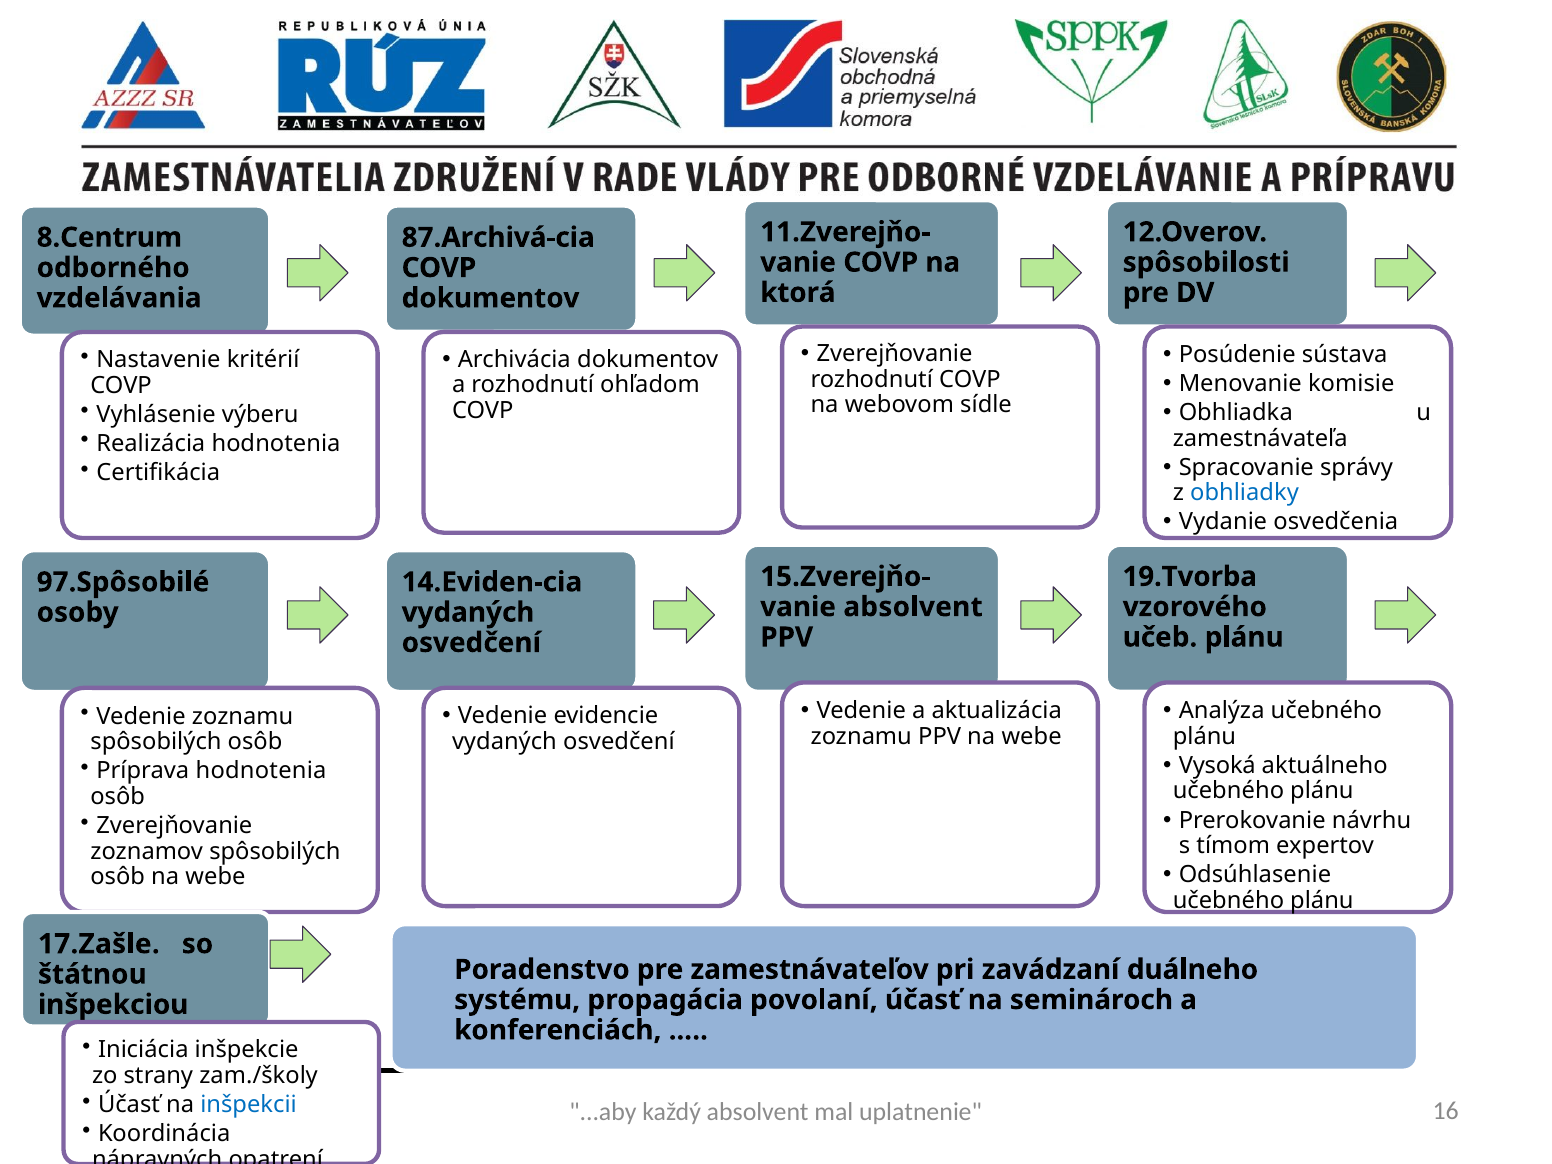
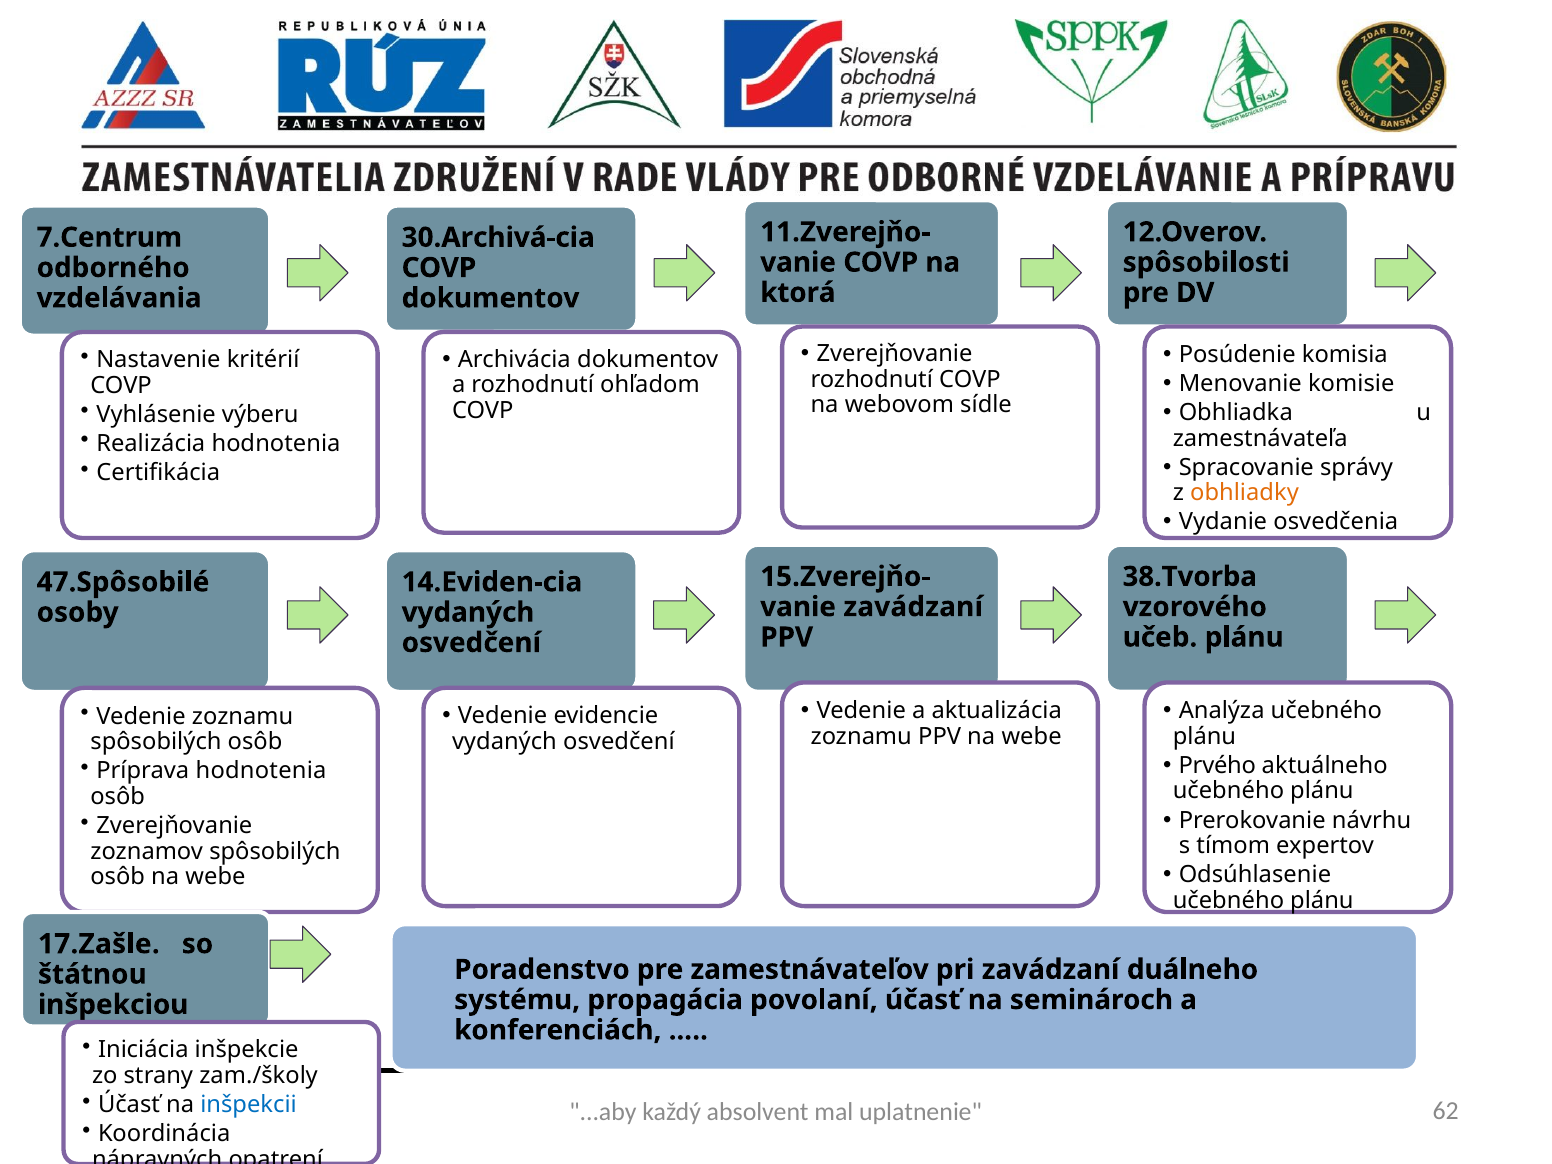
8.Centrum: 8.Centrum -> 7.Centrum (109, 237)
87.Archivá-cia: 87.Archivá-cia -> 30.Archivá-cia (498, 238)
sústava: sústava -> komisia (1345, 354)
obhliadky colour: blue -> orange (1245, 493)
19.Tvorba: 19.Tvorba -> 38.Tvorba (1190, 577)
97.Spôsobilé: 97.Spôsobilé -> 47.Spôsobilé (123, 582)
absolvent: absolvent -> zavádzaní (913, 607)
Vysoká: Vysoká -> Prvého (1217, 766)
16: 16 -> 62 (1446, 1111)
